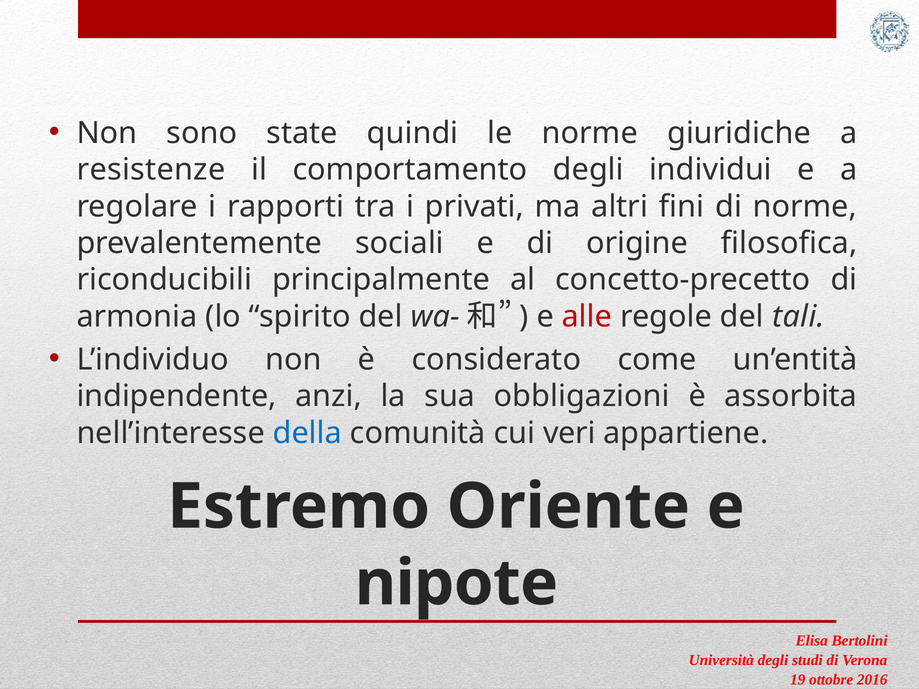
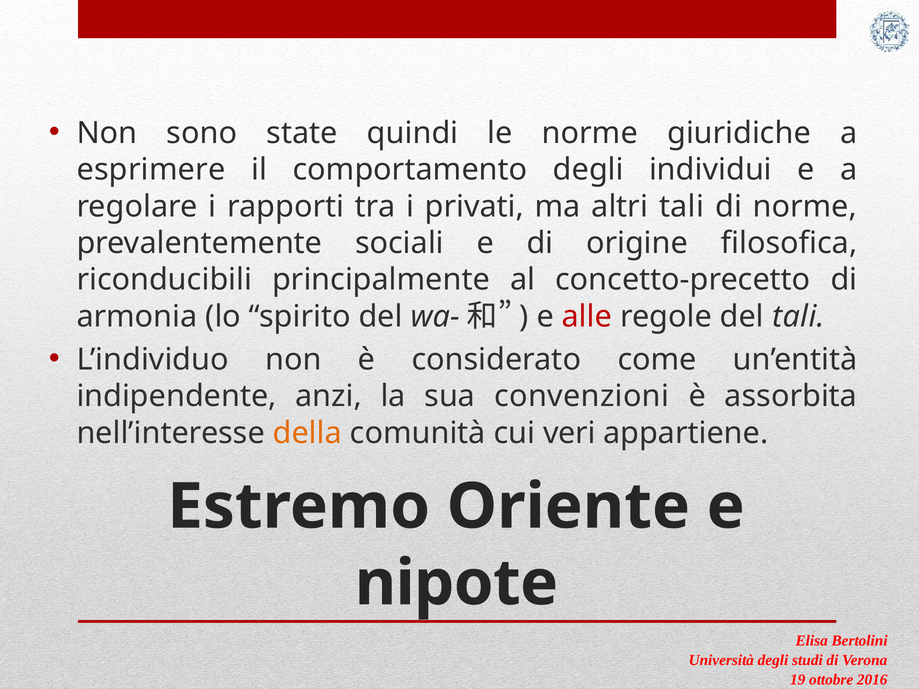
resistenze: resistenze -> esprimere (151, 170)
altri fini: fini -> tali (681, 206)
obbligazioni: obbligazioni -> convenzioni (582, 396)
della colour: blue -> orange (307, 433)
